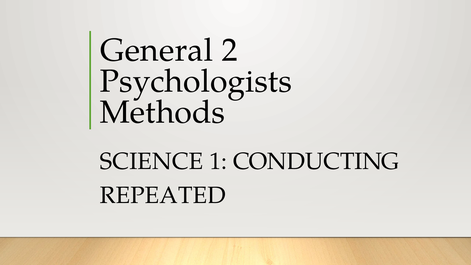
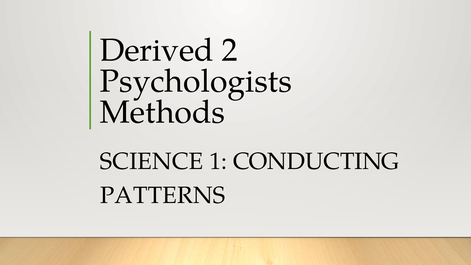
General: General -> Derived (157, 50)
REPEATED: REPEATED -> PATTERNS (163, 195)
